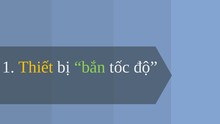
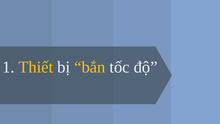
bắn colour: light green -> yellow (90, 67)
